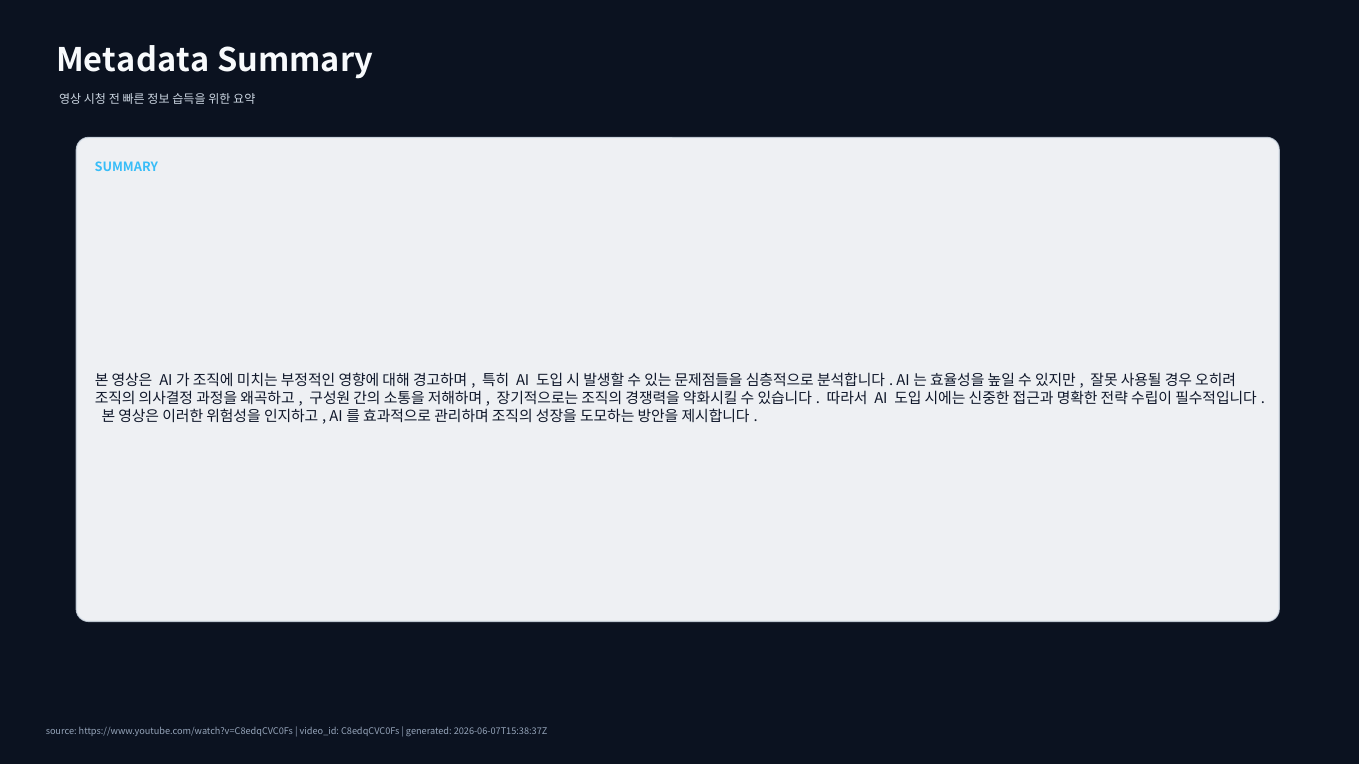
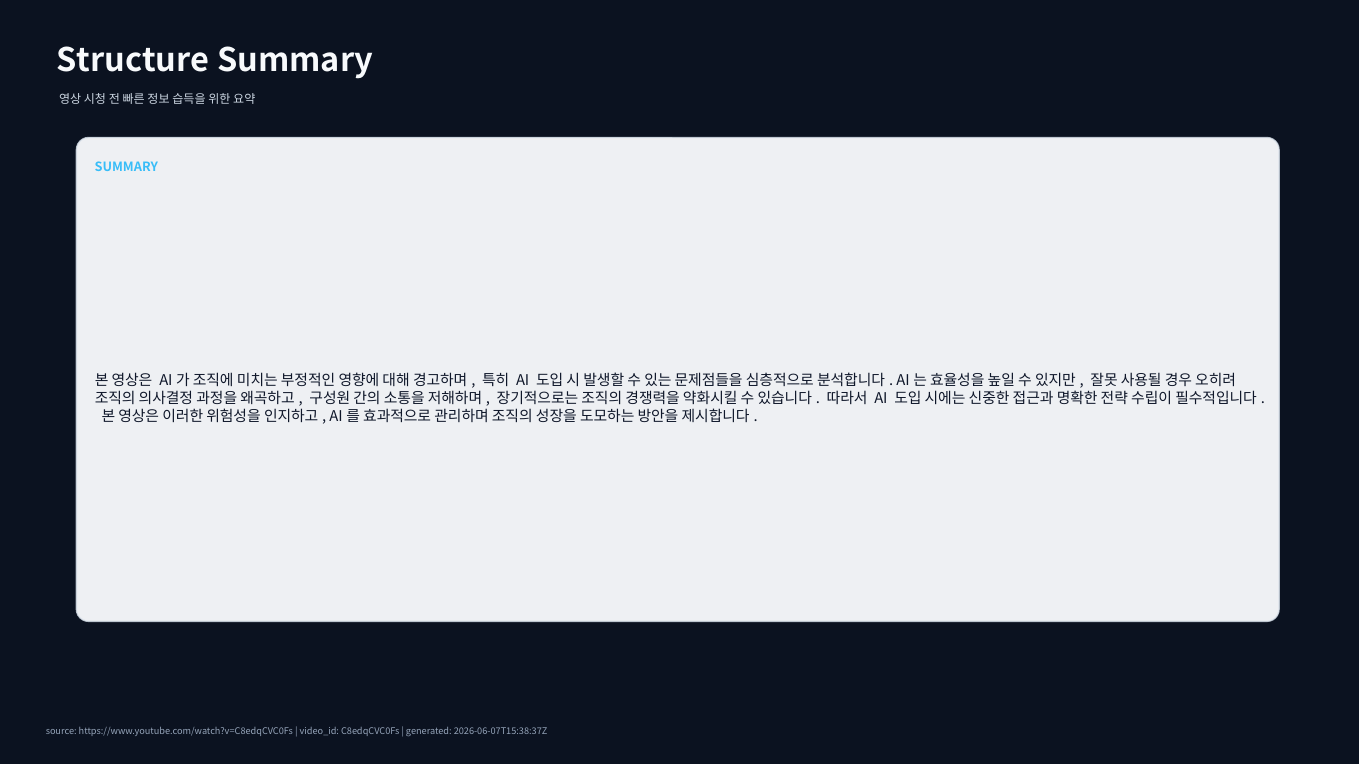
Metadata: Metadata -> Structure (133, 61)
